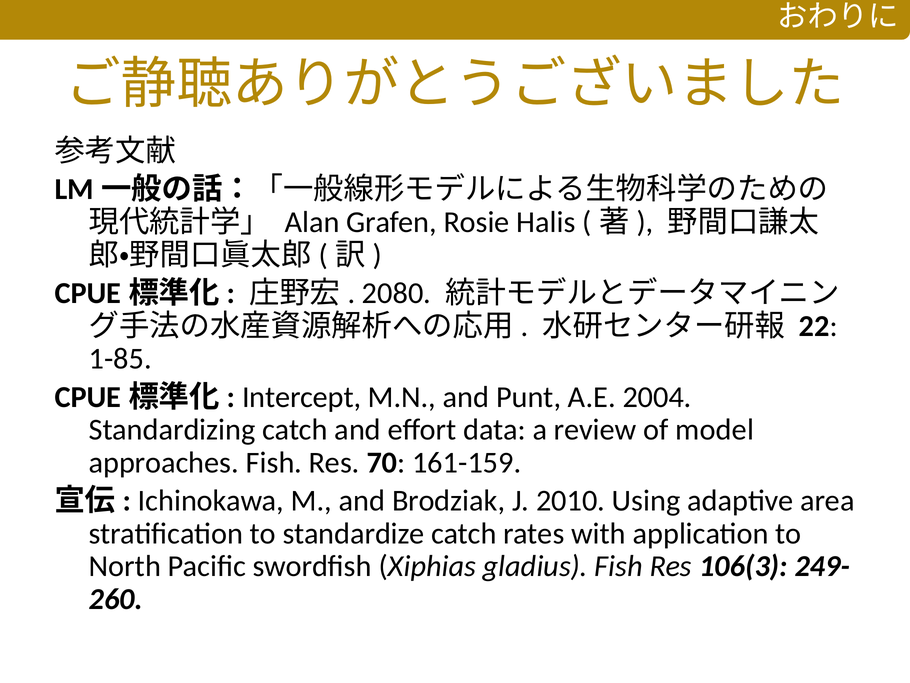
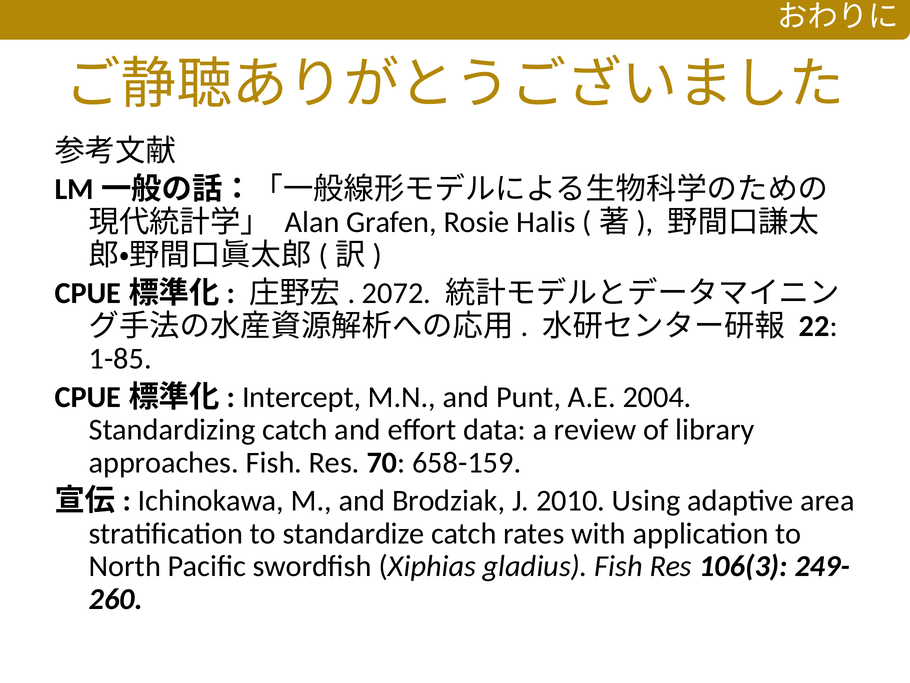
2080: 2080 -> 2072 (397, 293)
model: model -> library (715, 429)
161-159: 161-159 -> 658-159 (467, 462)
